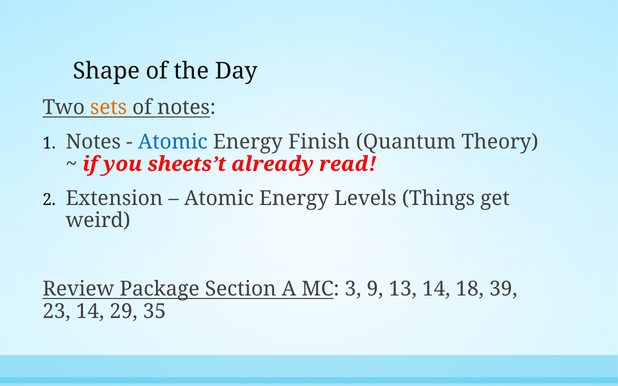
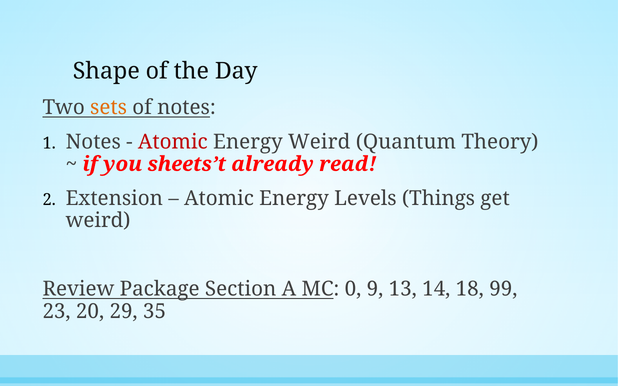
Atomic colour: blue -> red (173, 142)
Energy Finish: Finish -> Weird (319, 142)
3: 3 -> 0 (353, 289)
39: 39 -> 99 (503, 289)
23 14: 14 -> 20 (90, 312)
